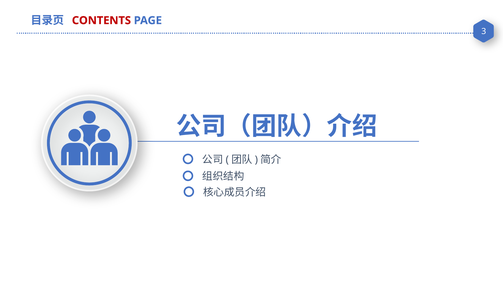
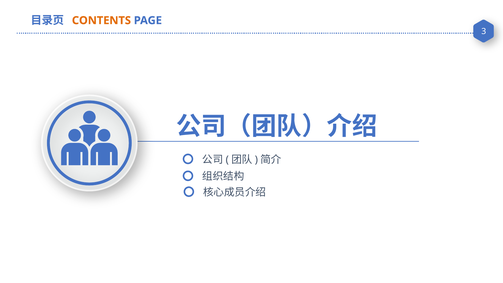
CONTENTS colour: red -> orange (101, 20)
